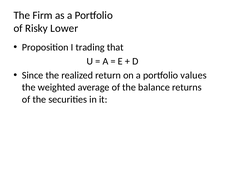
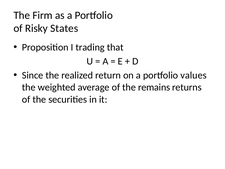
Lower: Lower -> States (64, 28)
balance: balance -> remains (154, 87)
